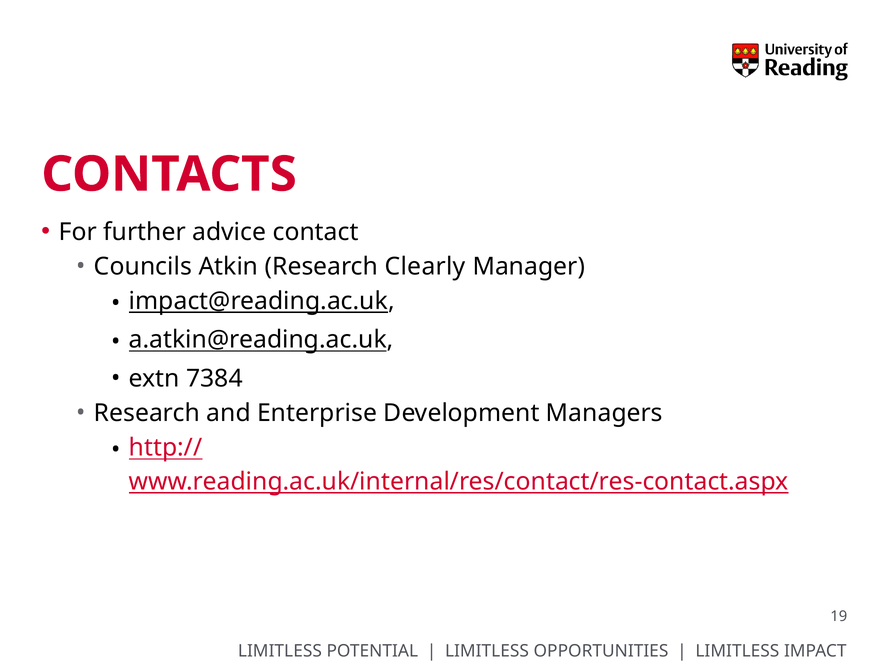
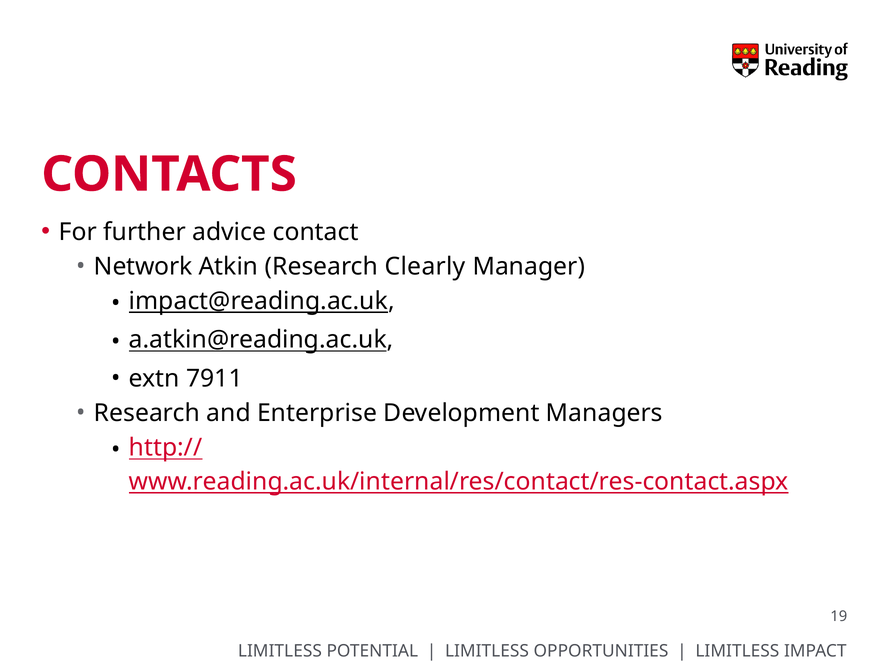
Councils: Councils -> Network (143, 267)
7384: 7384 -> 7911 (214, 379)
